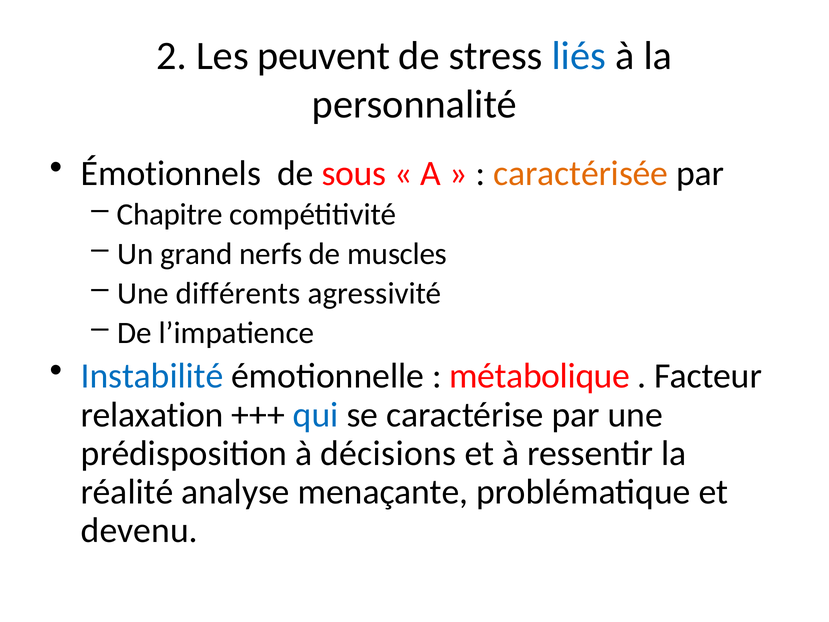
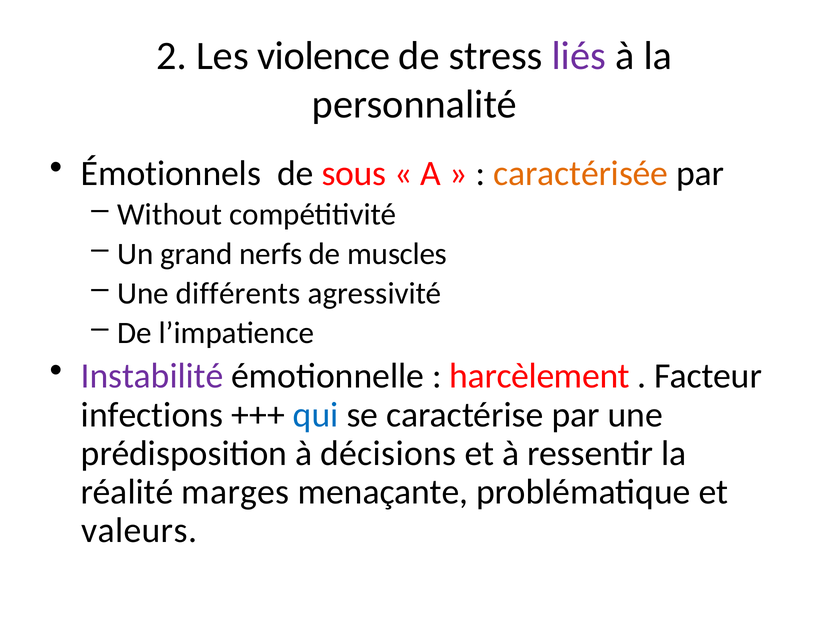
peuvent: peuvent -> violence (324, 56)
liés colour: blue -> purple (579, 56)
Chapitre: Chapitre -> Without (170, 214)
Instabilité colour: blue -> purple (152, 376)
métabolique: métabolique -> harcèlement (540, 376)
relaxation: relaxation -> infections (152, 415)
analyse: analyse -> marges (235, 492)
devenu: devenu -> valeurs (139, 530)
